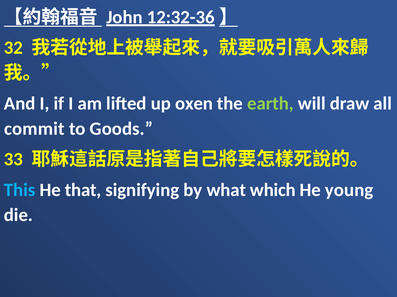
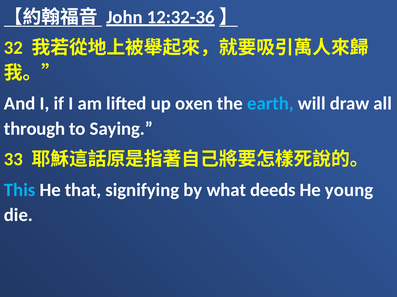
earth colour: light green -> light blue (270, 104)
commit: commit -> through (35, 129)
Goods: Goods -> Saying (121, 129)
which: which -> deeds (273, 190)
